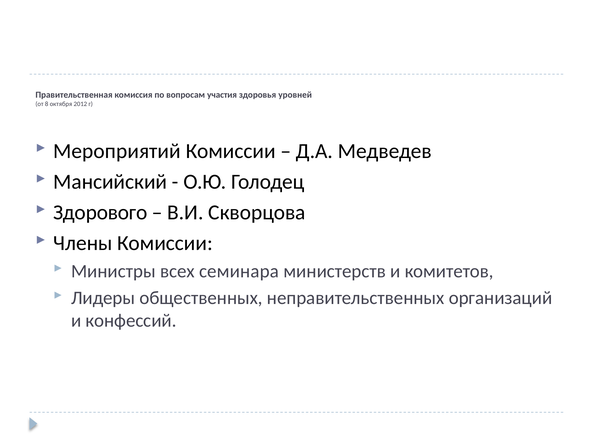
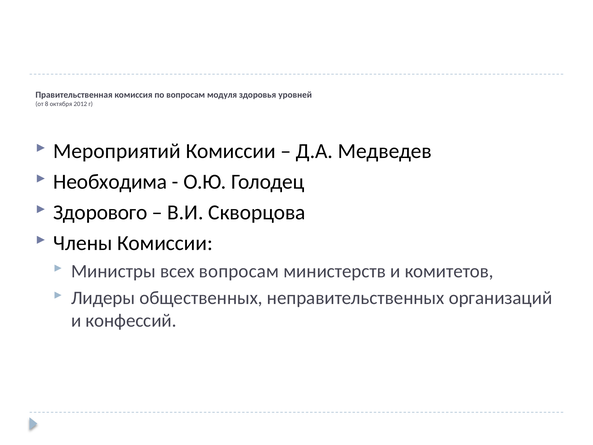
участия: участия -> модуля (222, 95)
Мансийский: Мансийский -> Необходима (110, 182)
всех семинара: семинара -> вопросам (239, 271)
